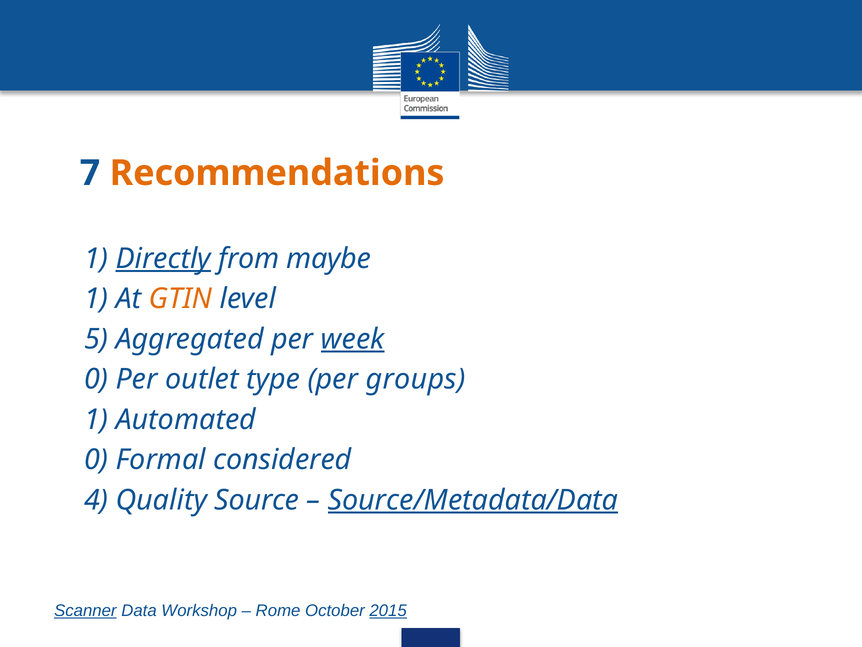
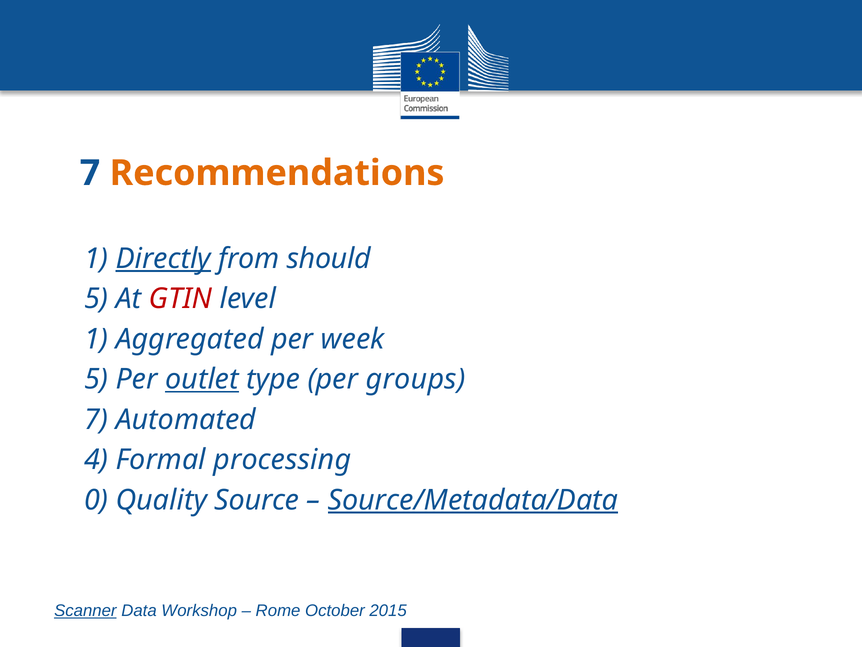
maybe: maybe -> should (329, 259)
1: 1 -> 5 (96, 299)
GTIN colour: orange -> red (181, 299)
5: 5 -> 1 (96, 339)
week underline: present -> none (353, 339)
0: 0 -> 5 (96, 379)
outlet underline: none -> present (202, 379)
1: 1 -> 7 (96, 419)
0: 0 -> 4 (96, 460)
considered: considered -> processing (282, 460)
4: 4 -> 0 (96, 500)
2015 underline: present -> none (388, 610)
